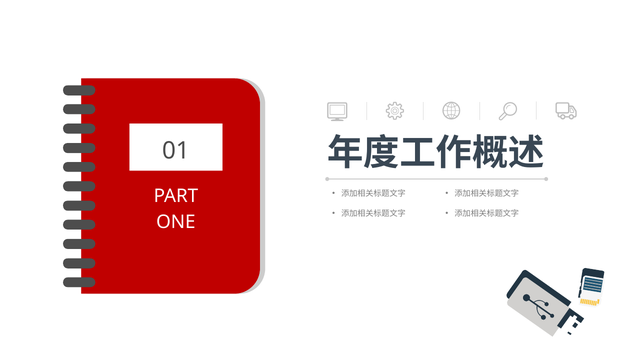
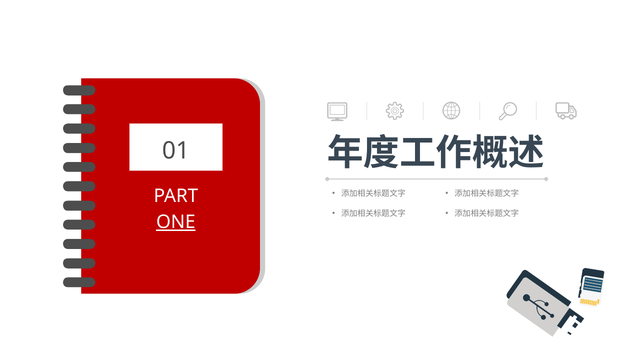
ONE underline: none -> present (176, 222)
